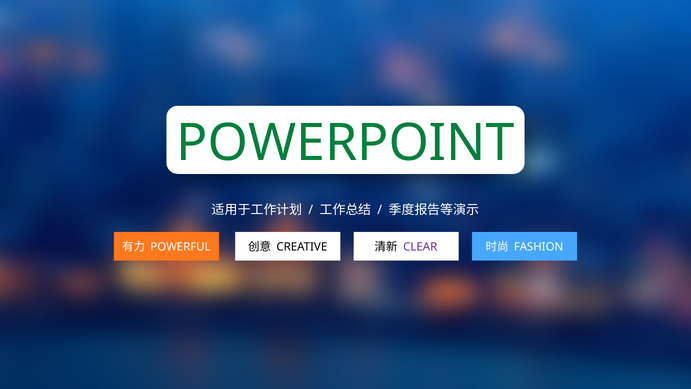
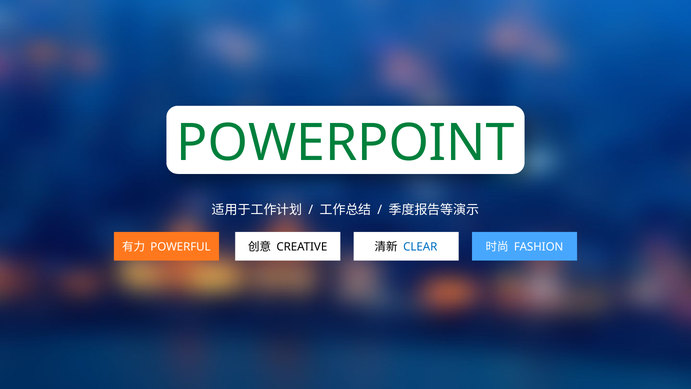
CLEAR colour: purple -> blue (420, 247)
